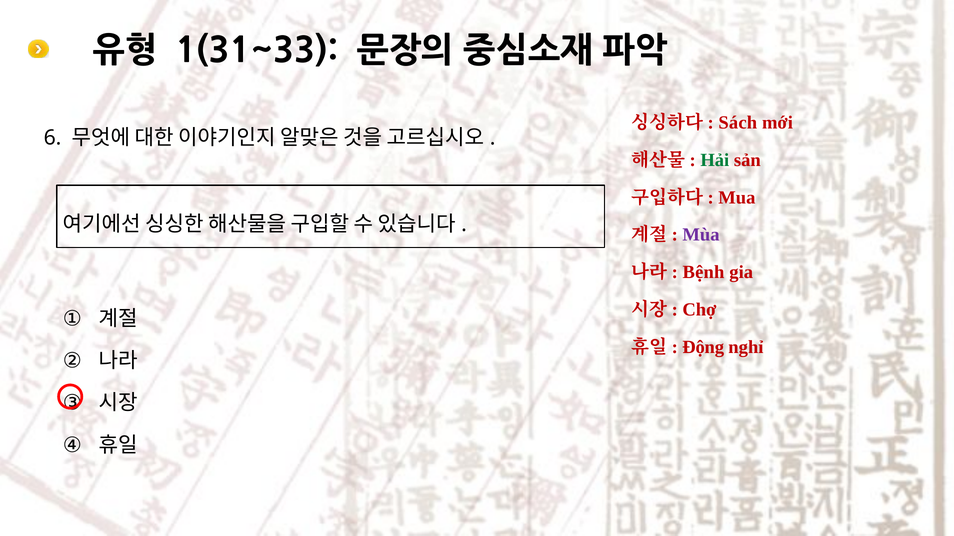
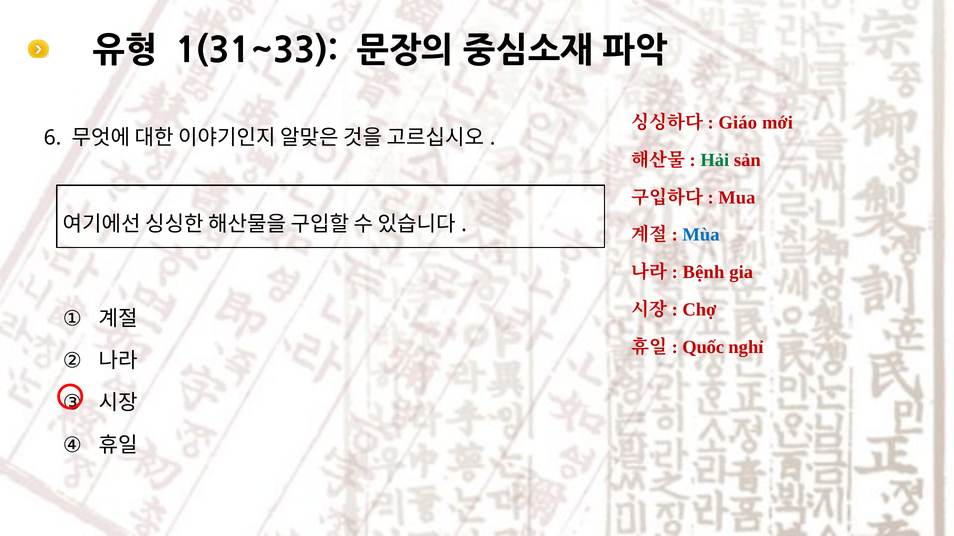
Sách: Sách -> Giáo (738, 123)
Mùa colour: purple -> blue (701, 235)
Động: Động -> Quốc (703, 347)
